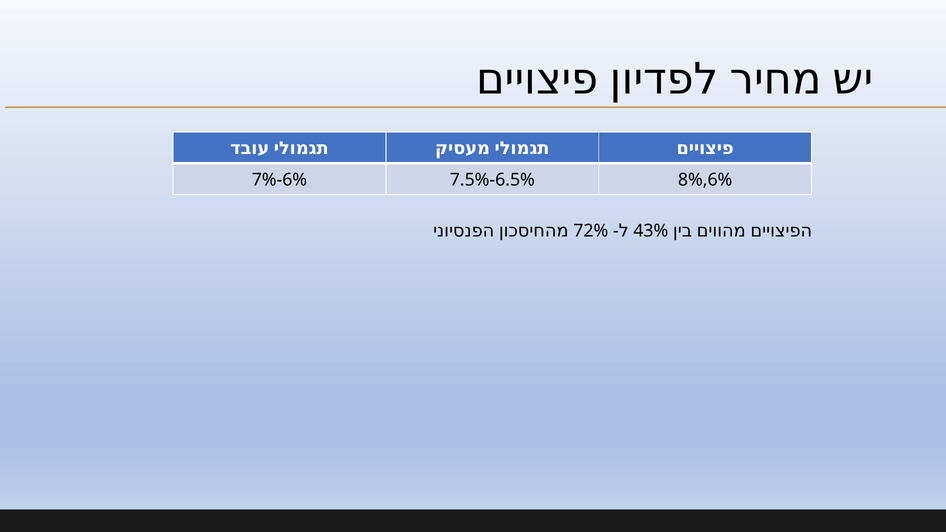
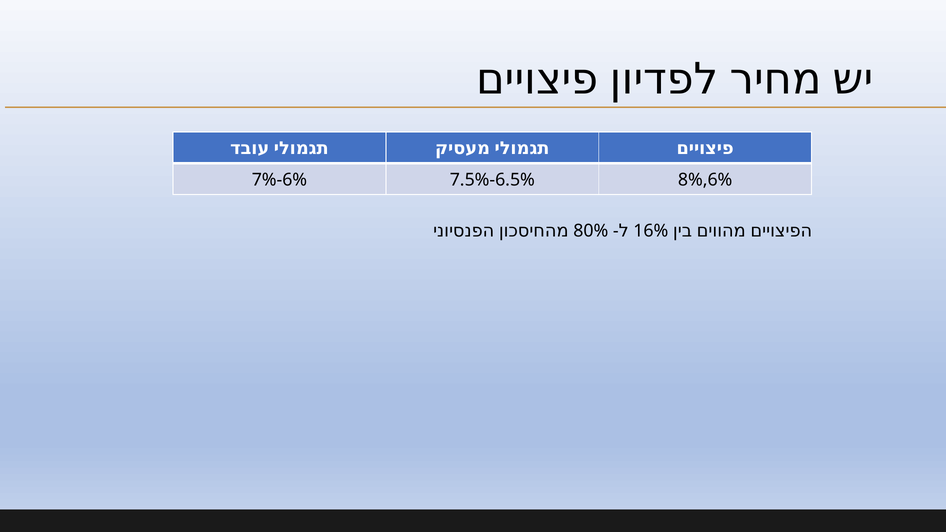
72%: 72% -> 80% (591, 231)
43%: 43% -> 16% (651, 231)
